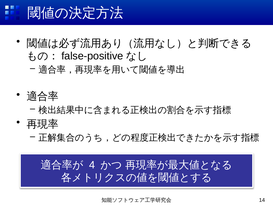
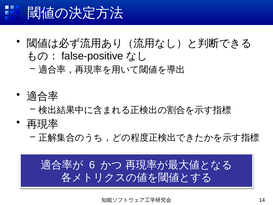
4: 4 -> 6 (92, 165)
